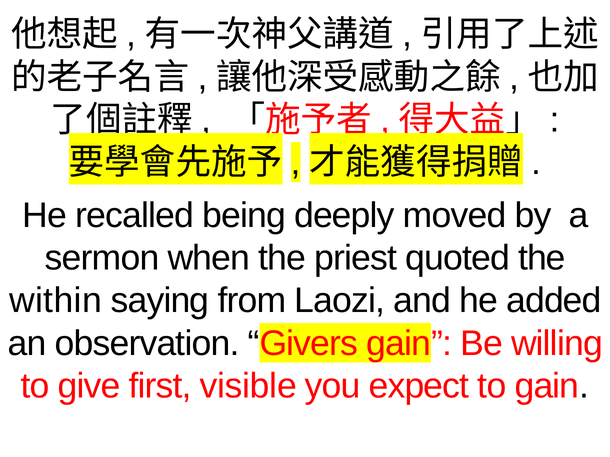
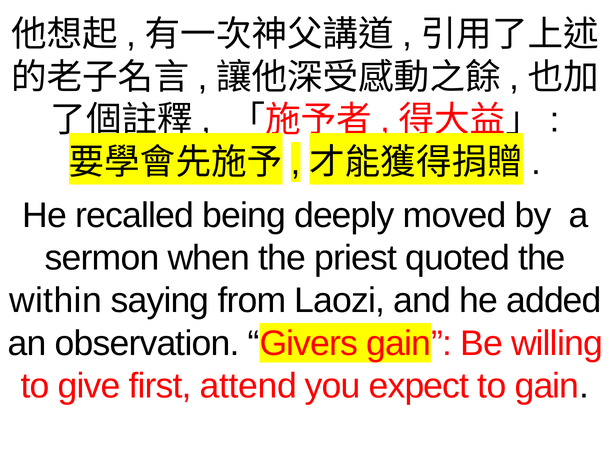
visible: visible -> attend (248, 386)
